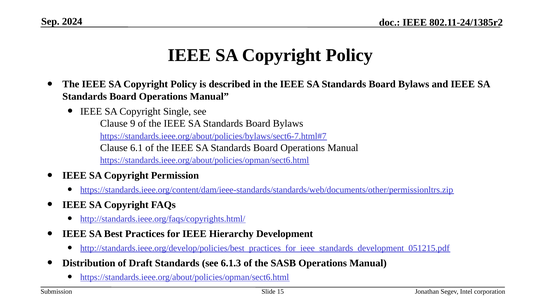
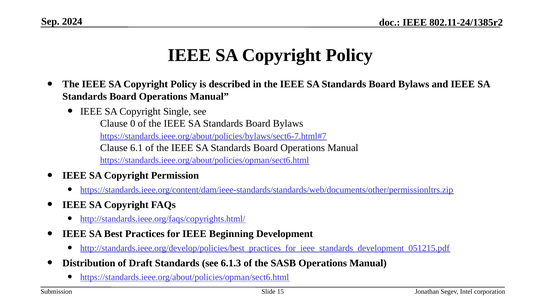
9: 9 -> 0 (133, 124)
Hierarchy: Hierarchy -> Beginning (231, 234)
